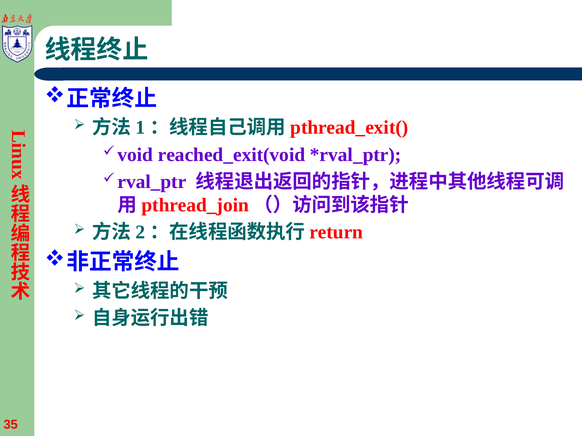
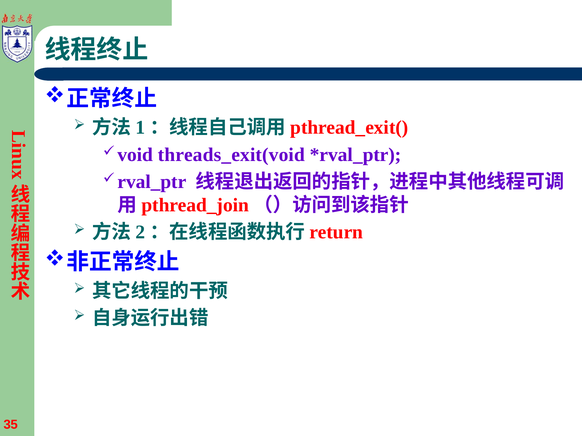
reached_exit(void: reached_exit(void -> threads_exit(void (231, 155)
